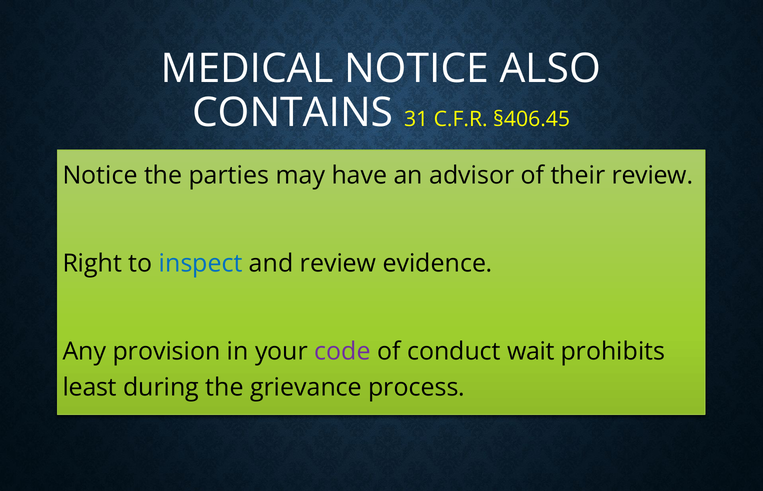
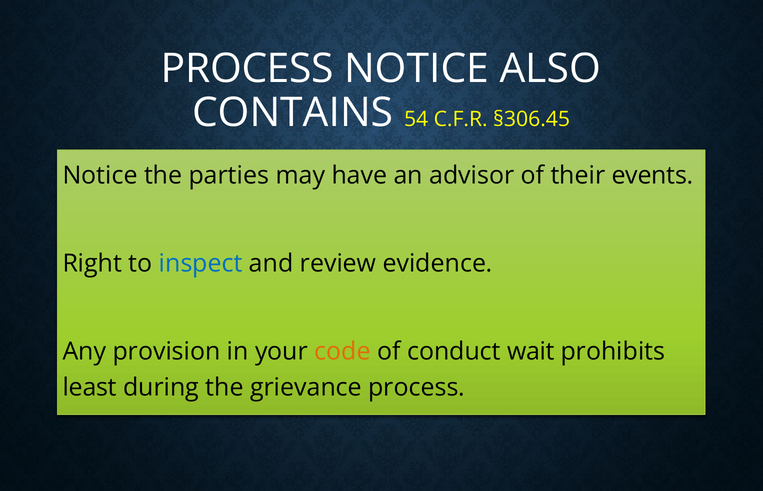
MEDICAL: MEDICAL -> PROCESS (247, 69)
31: 31 -> 54 (416, 119)
§406.45: §406.45 -> §306.45 (532, 119)
their review: review -> events (652, 175)
code colour: purple -> orange (343, 351)
